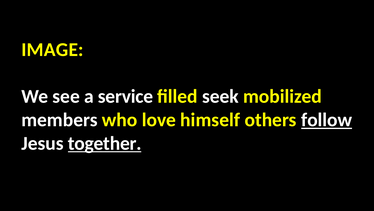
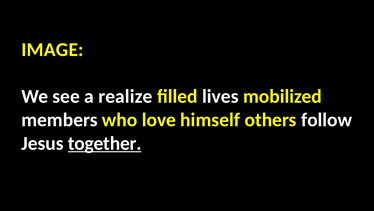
service: service -> realize (125, 96)
seek: seek -> lives (220, 96)
follow underline: present -> none (327, 120)
